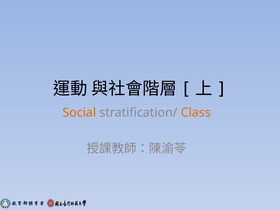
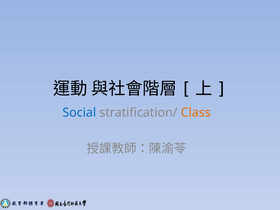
Social colour: orange -> blue (79, 113)
